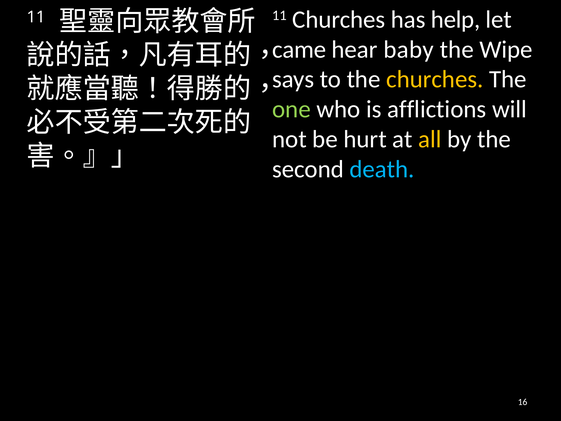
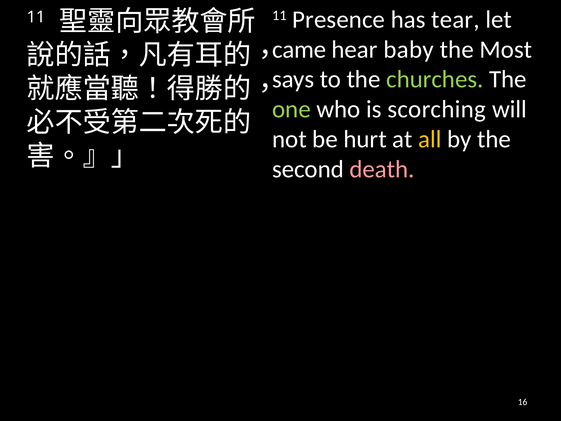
11 Churches: Churches -> Presence (339, 20)
help: help -> tear (455, 20)
Wipe: Wipe -> Most (506, 49)
churches colour: yellow -> light green (435, 79)
afflictions: afflictions -> scorching (437, 109)
death colour: light blue -> pink (382, 169)
